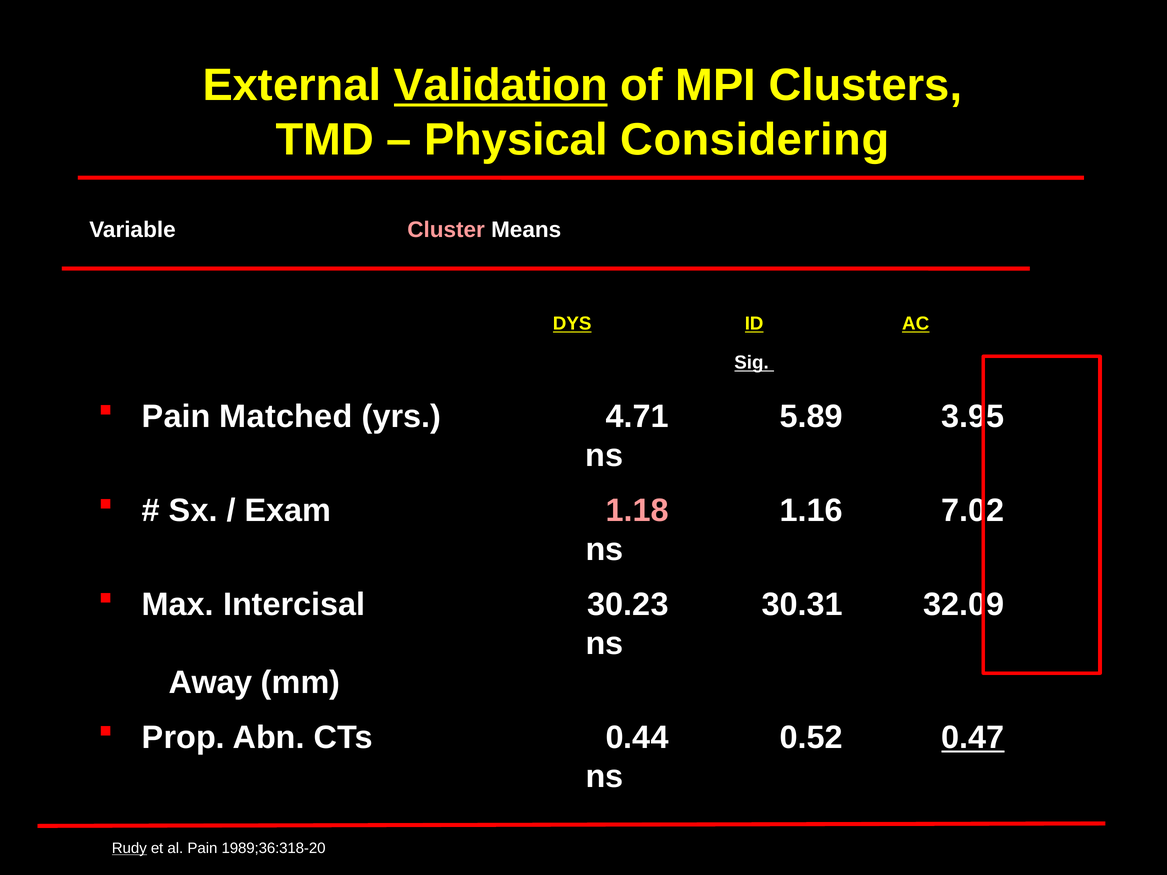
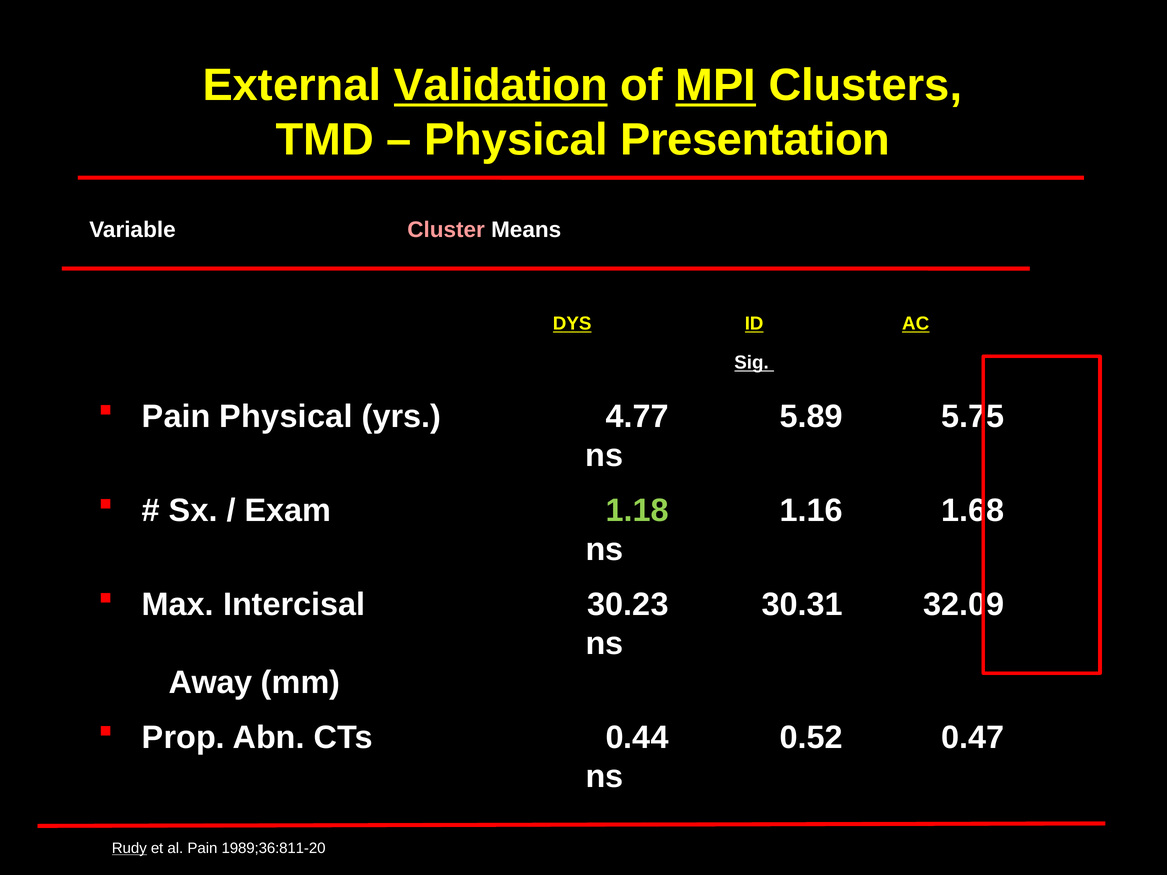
MPI underline: none -> present (716, 85)
Considering: Considering -> Presentation (755, 140)
Pain Matched: Matched -> Physical (286, 417)
4.71: 4.71 -> 4.77 (637, 417)
3.95: 3.95 -> 5.75 (973, 417)
1.18 colour: pink -> light green (637, 511)
7.02: 7.02 -> 1.68 (973, 511)
0.47 underline: present -> none (973, 738)
1989;36:318-20: 1989;36:318-20 -> 1989;36:811-20 (274, 849)
